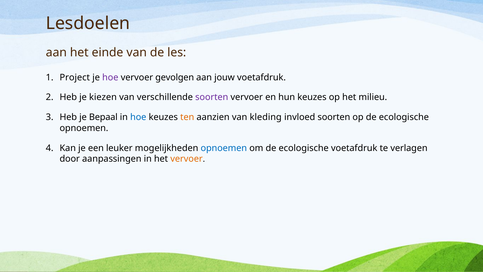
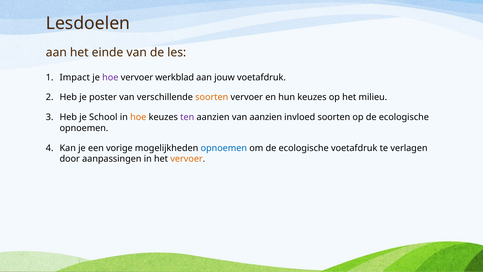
Project: Project -> Impact (75, 77)
gevolgen: gevolgen -> werkblad (175, 77)
kiezen: kiezen -> poster (103, 97)
soorten colour: purple -> orange (212, 97)
Bepaal: Bepaal -> School (103, 117)
hoe colour: blue -> orange (138, 117)
ten colour: orange -> purple (187, 117)
van kleding: kleding -> aanzien (266, 117)
leuker: leuker -> vorige (119, 148)
